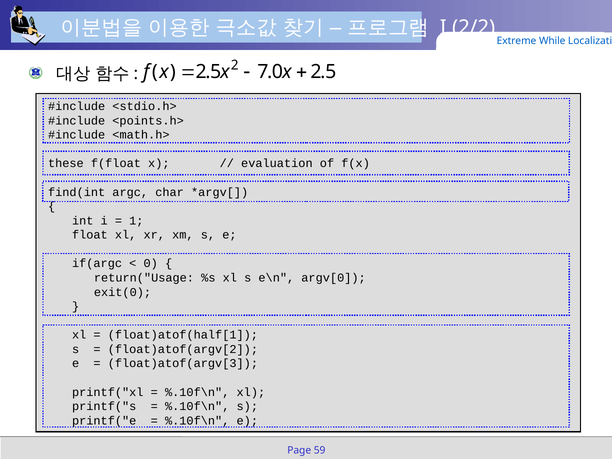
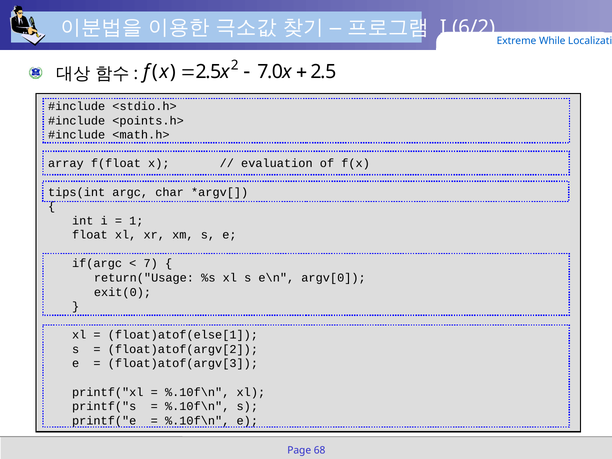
2/2: 2/2 -> 6/2 (474, 28)
these: these -> array (66, 164)
find(int: find(int -> tips(int (77, 192)
0: 0 -> 7 (151, 264)
float)atof(half[1: float)atof(half[1 -> float)atof(else[1 (183, 335)
59: 59 -> 68 (320, 450)
